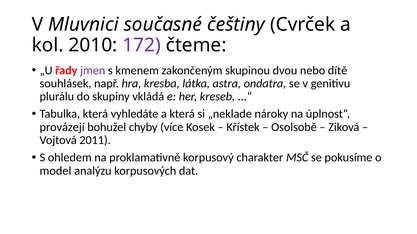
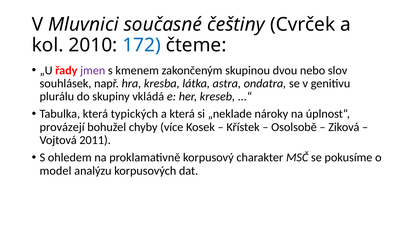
172 colour: purple -> blue (142, 45)
dítě: dítě -> slov (338, 71)
vyhledáte: vyhledáte -> typických (134, 114)
